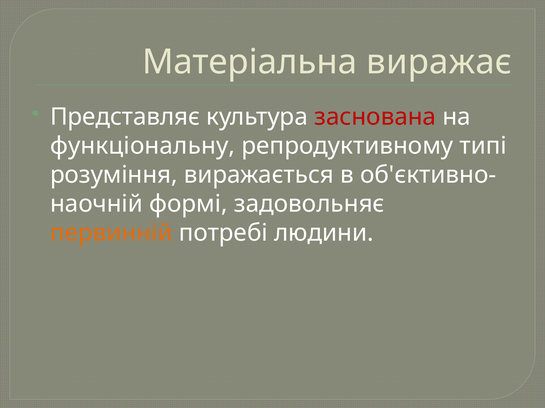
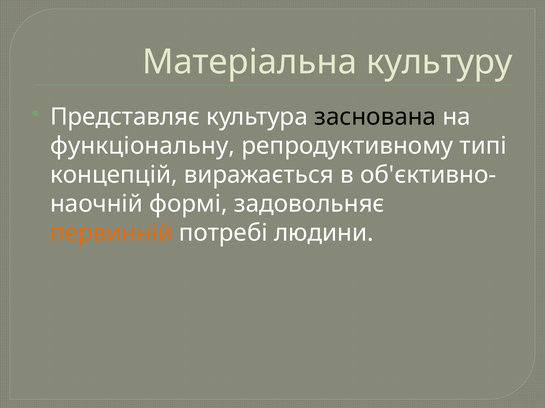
виражає: виражає -> культуру (439, 62)
заснована colour: red -> black (375, 117)
розуміння: розуміння -> концепцій (114, 175)
